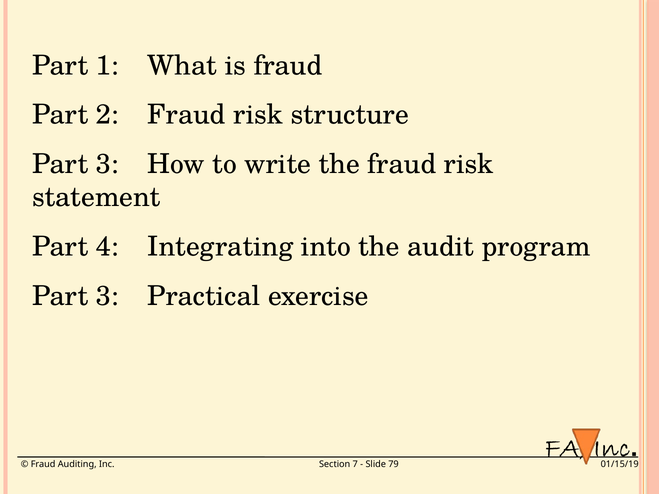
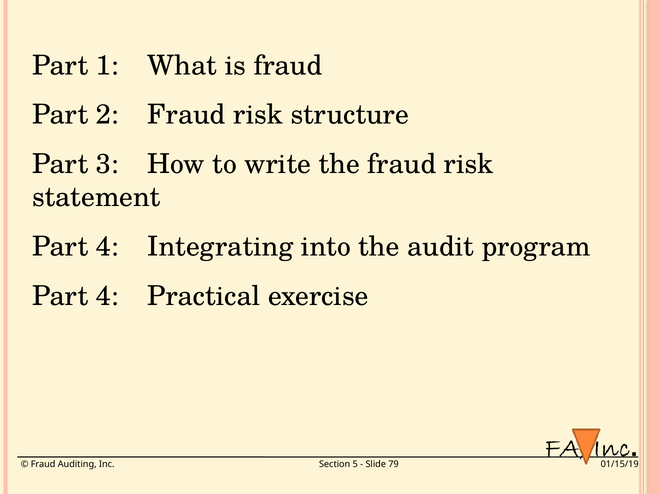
3: 3 -> 4 (107, 296)
7: 7 -> 5 (355, 464)
